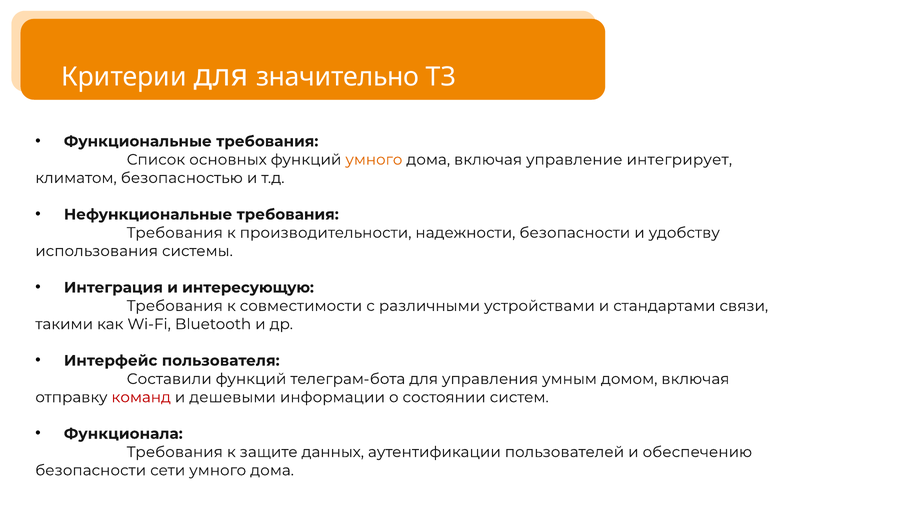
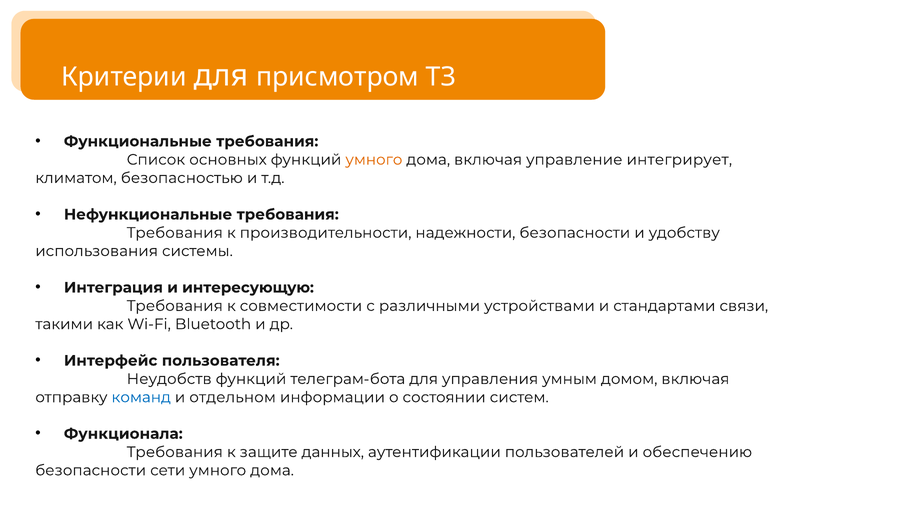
значительно: значительно -> присмотром (338, 77)
Составили: Составили -> Неудобств (169, 379)
команд colour: red -> blue (141, 397)
дешевыми: дешевыми -> отдельном (233, 397)
